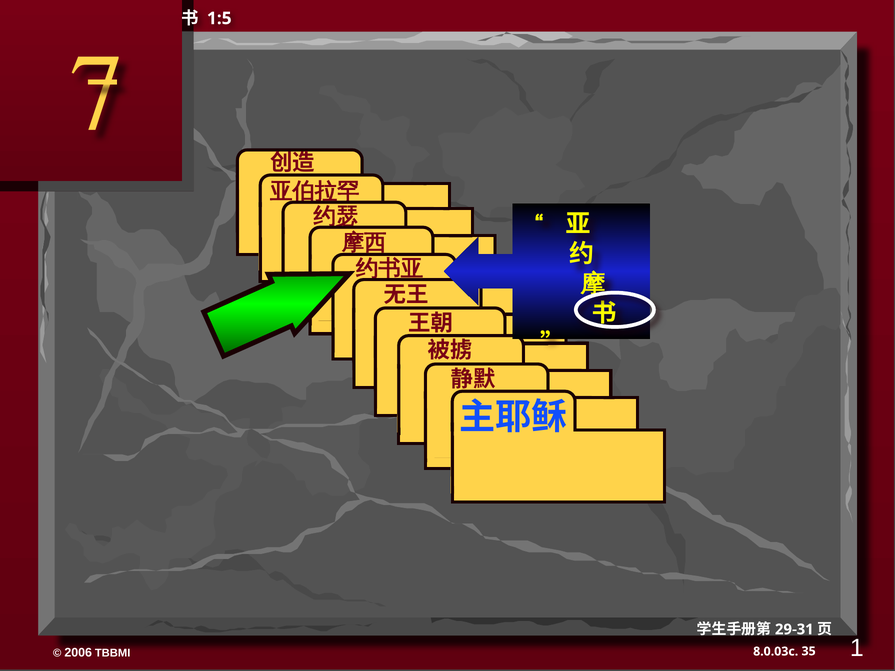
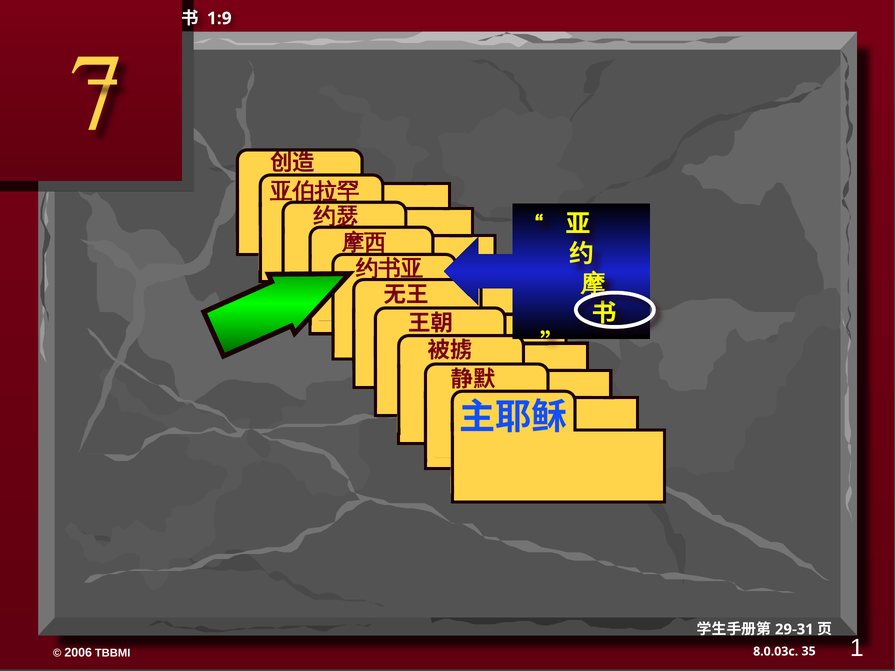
1:5: 1:5 -> 1:9 (219, 18)
